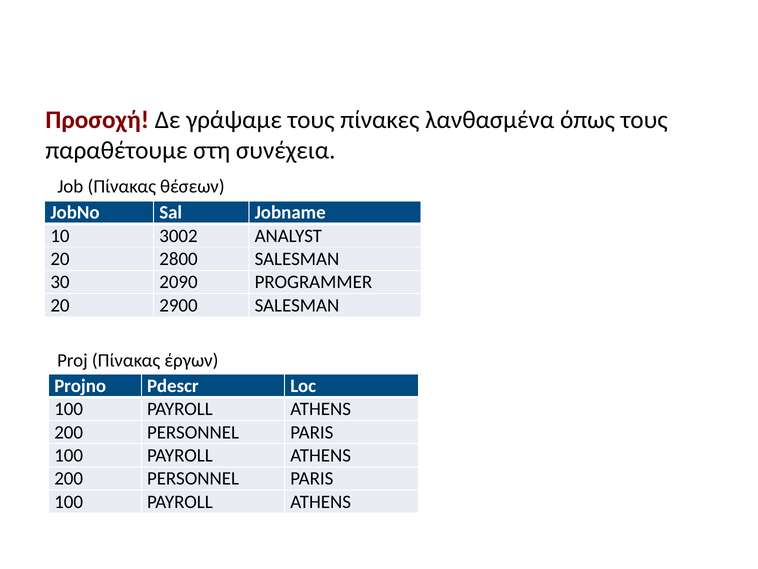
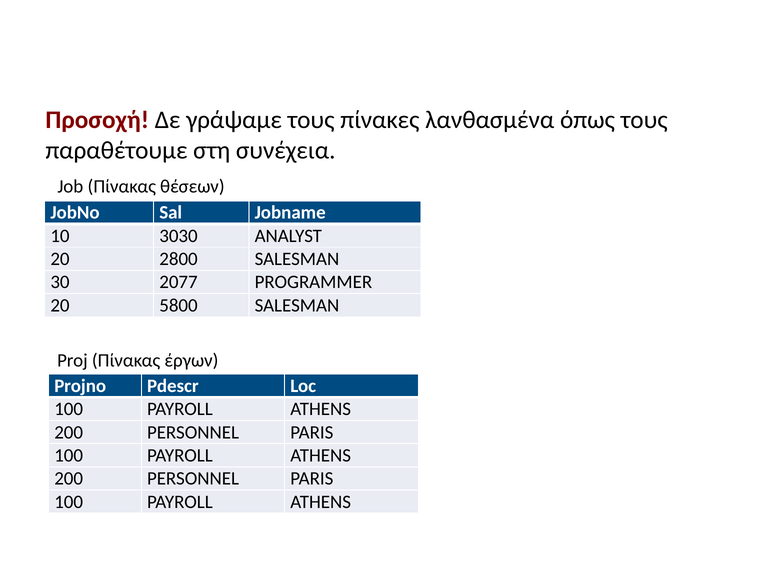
3002: 3002 -> 3030 (178, 236)
2090: 2090 -> 2077 (178, 282)
2900: 2900 -> 5800 (178, 305)
